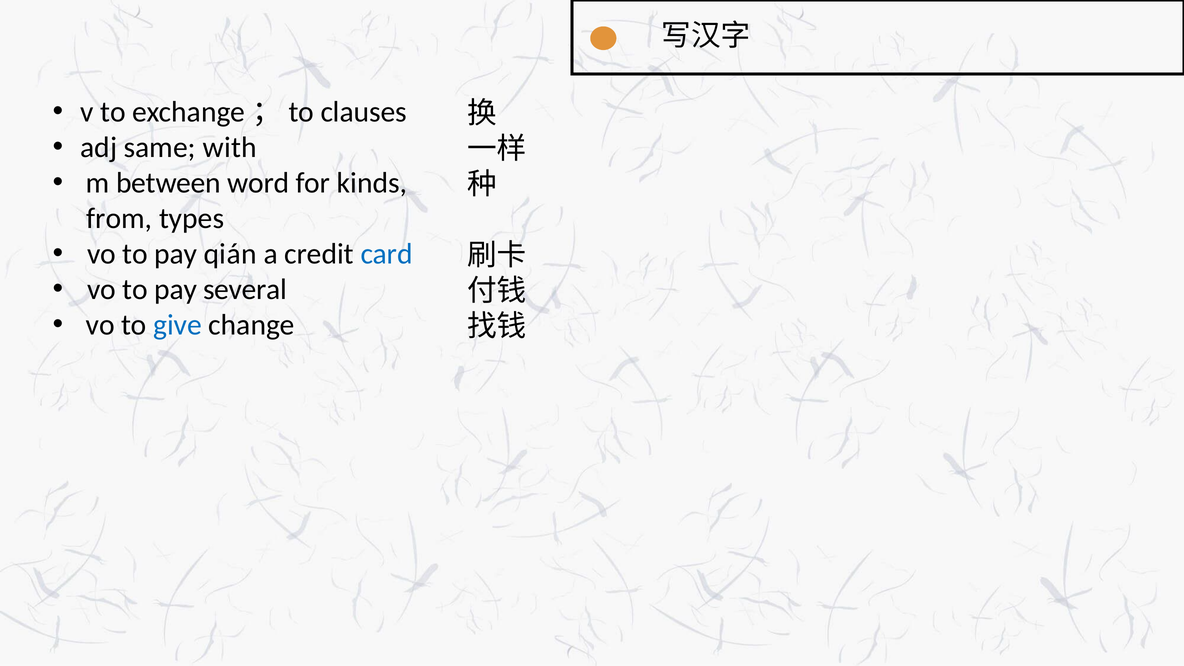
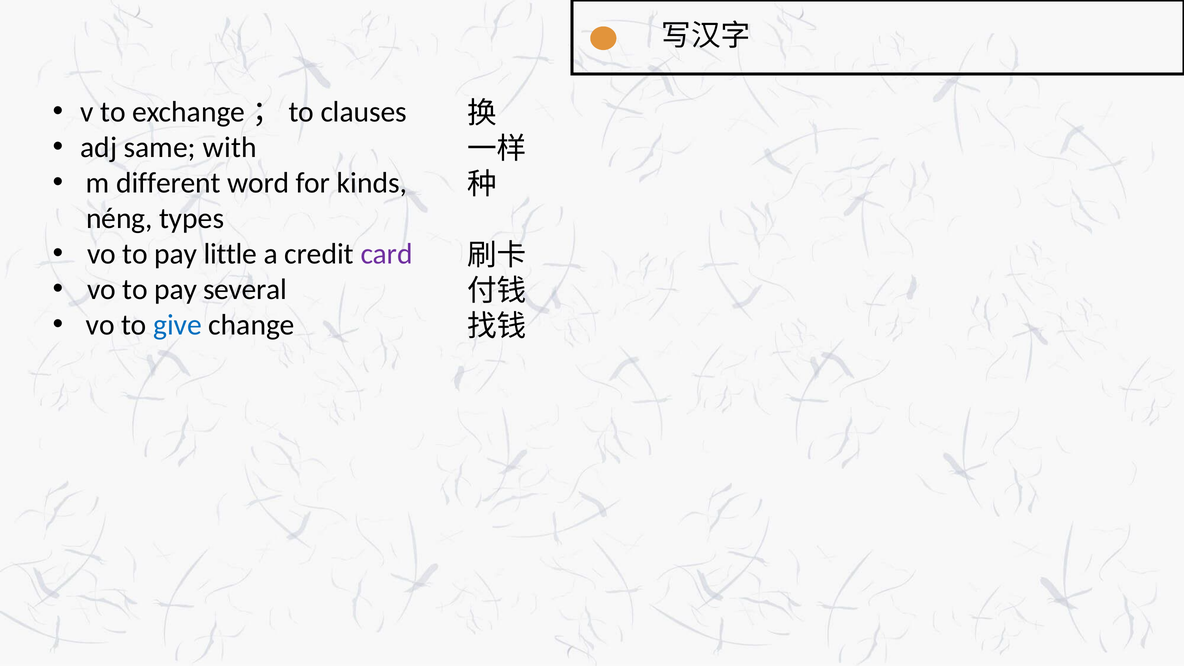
between: between -> different (168, 183)
from: from -> néng (119, 219)
qián: qián -> little (230, 254)
card colour: blue -> purple (387, 254)
